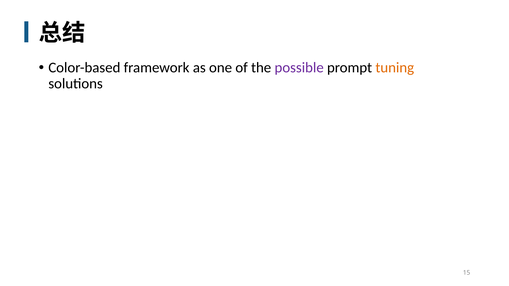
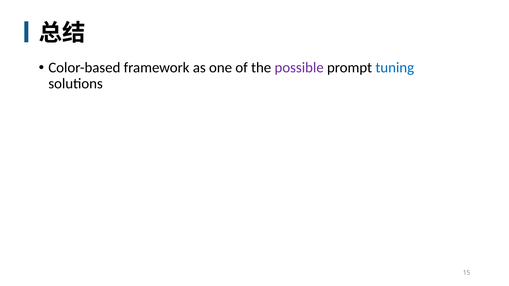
tuning colour: orange -> blue (395, 68)
